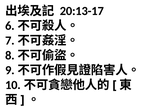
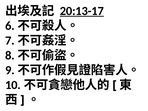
20:13-17 underline: none -> present (82, 11)
